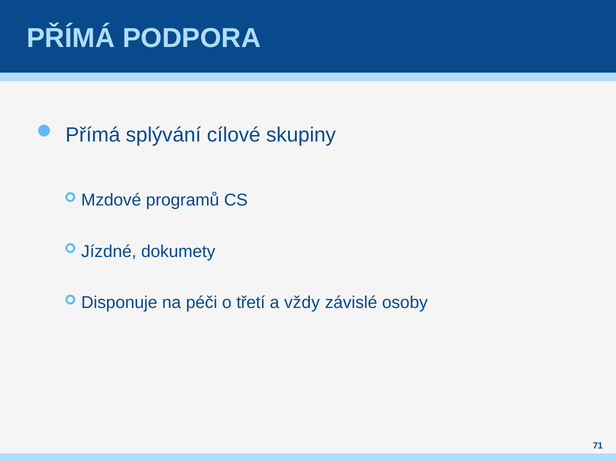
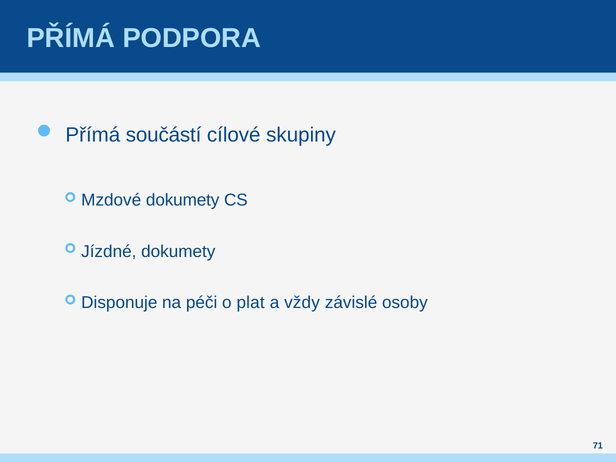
splývání: splývání -> součástí (164, 135)
Mzdové programů: programů -> dokumety (183, 200)
třetí: třetí -> plat (251, 303)
